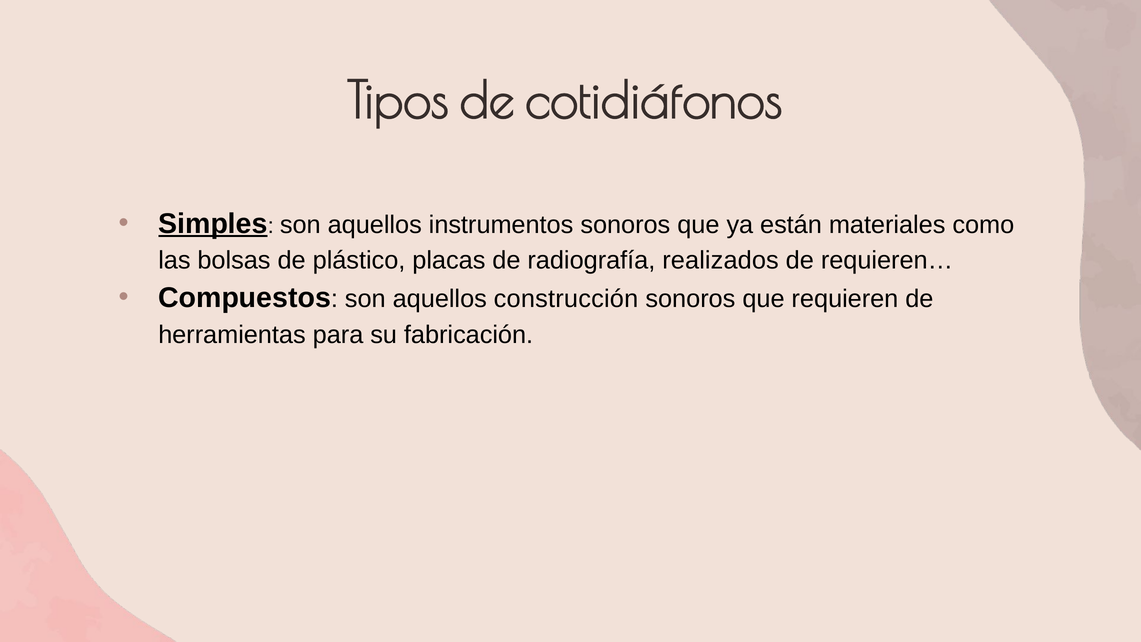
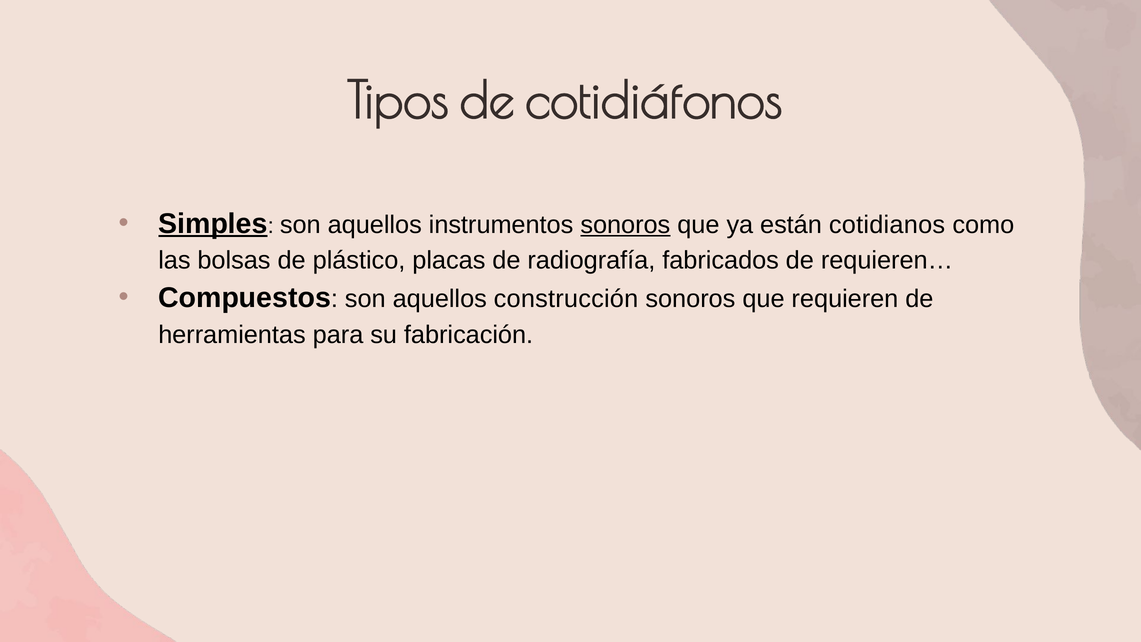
sonoros underline: none -> present (625, 225)
materiales: materiales -> cotidianos (887, 225)
realizados: realizados -> fabricados (721, 260)
